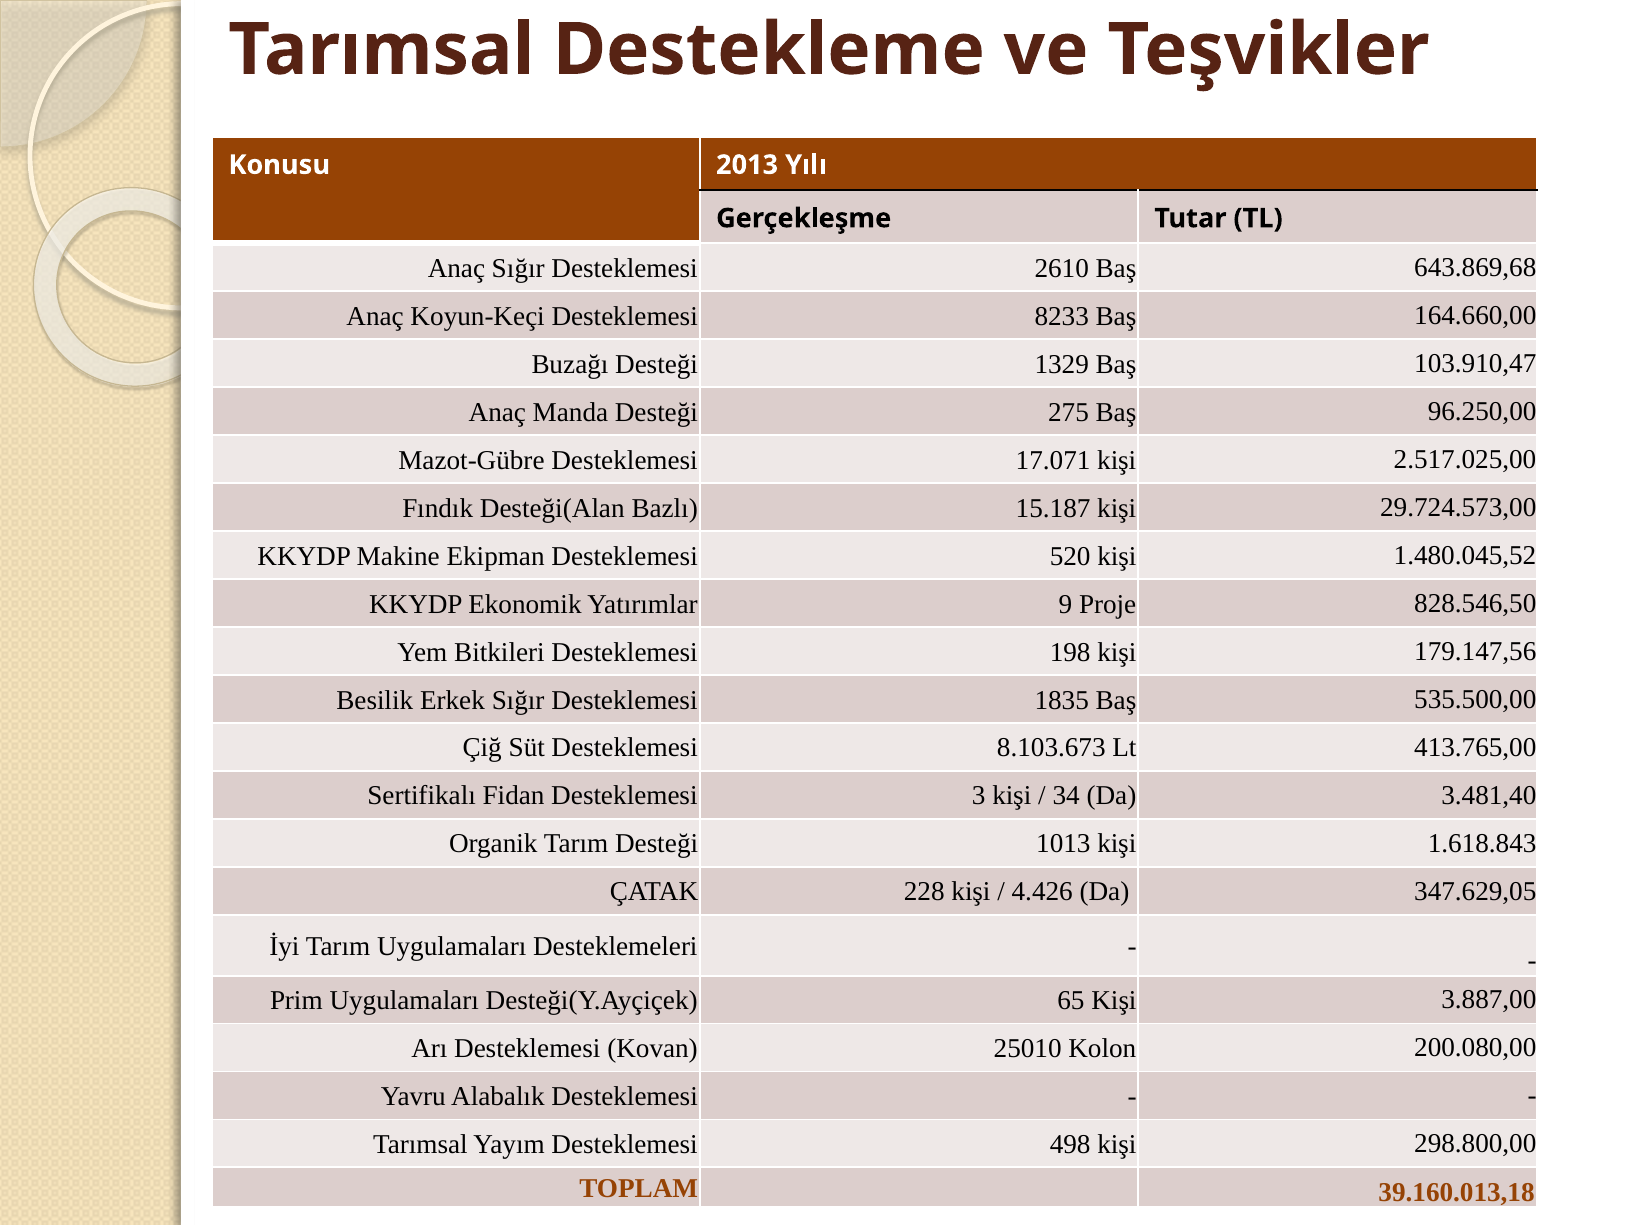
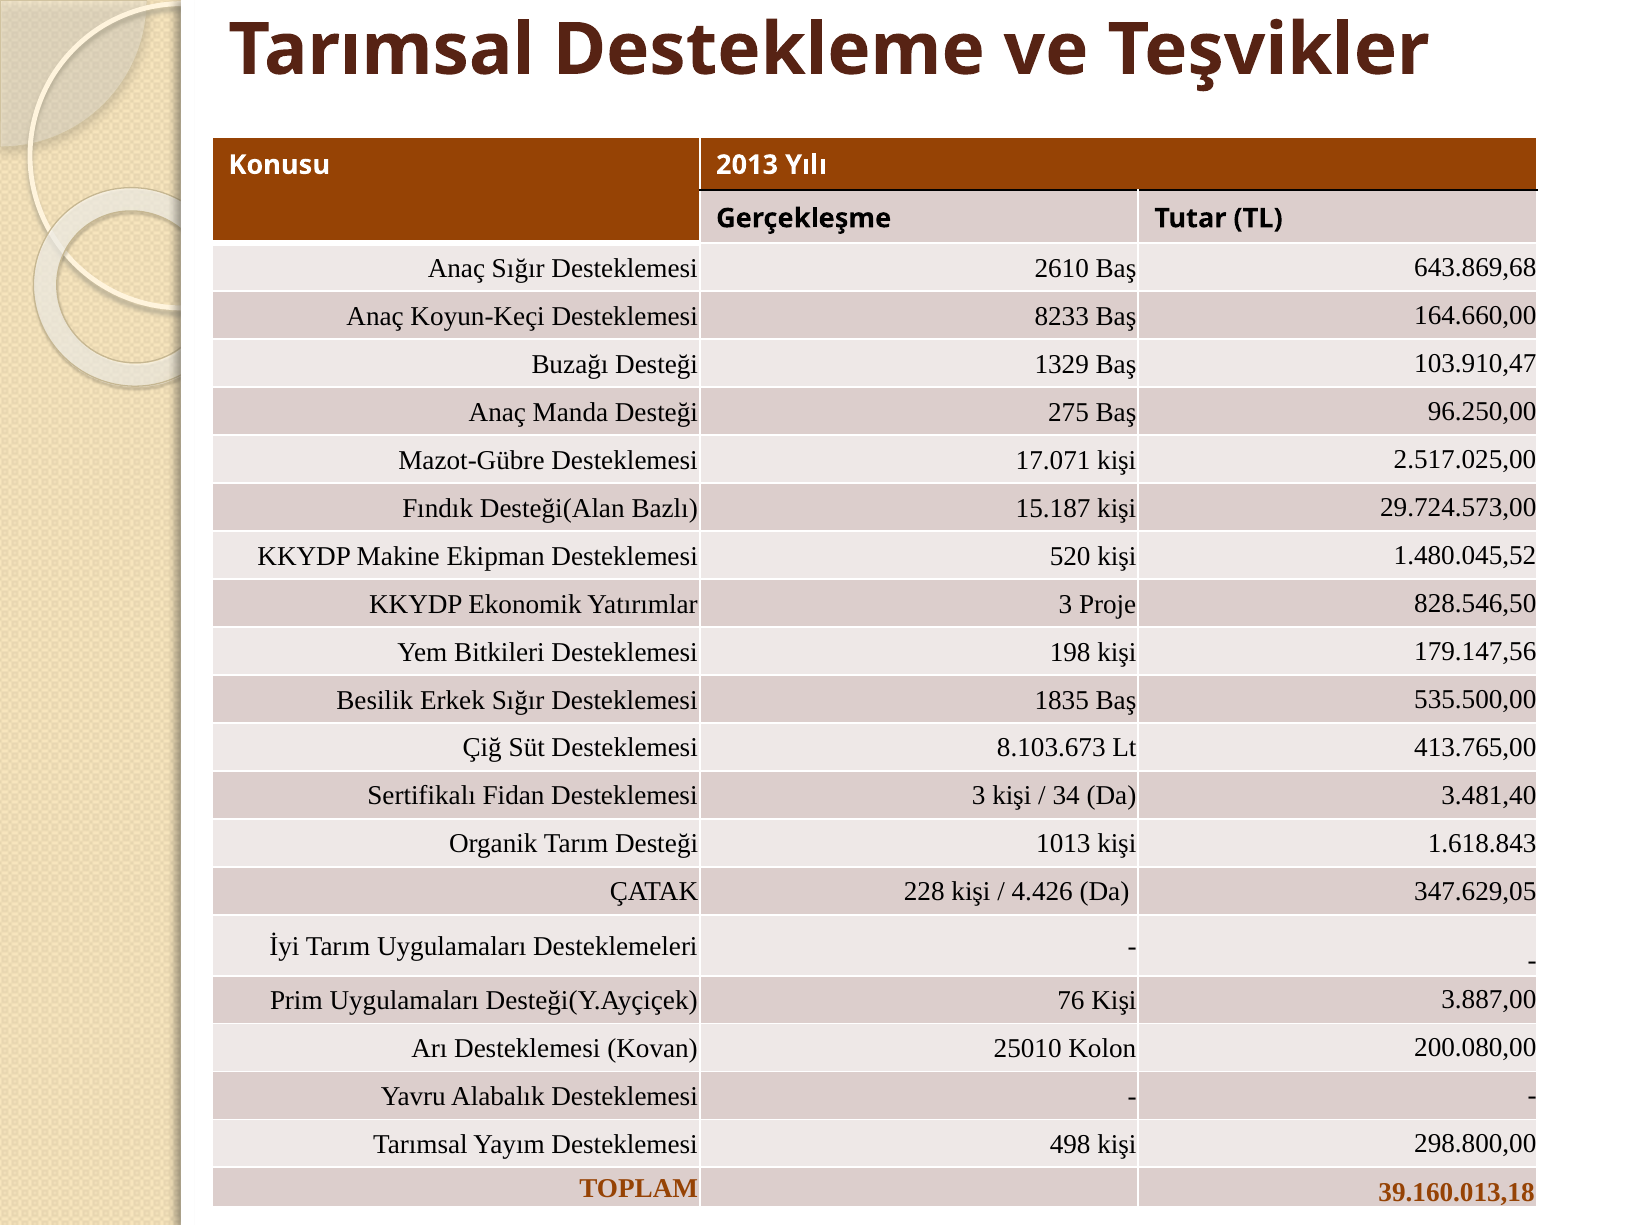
Yatırımlar 9: 9 -> 3 (1066, 604)
65: 65 -> 76 (1071, 1000)
